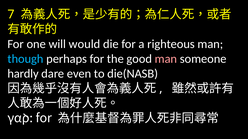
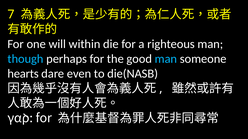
would: would -> within (85, 44)
man colour: pink -> light blue (166, 59)
hardly: hardly -> hearts (23, 74)
